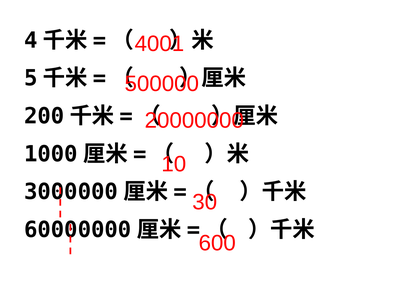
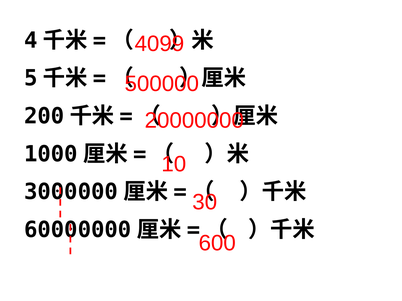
4001: 4001 -> 4099 (159, 44)
